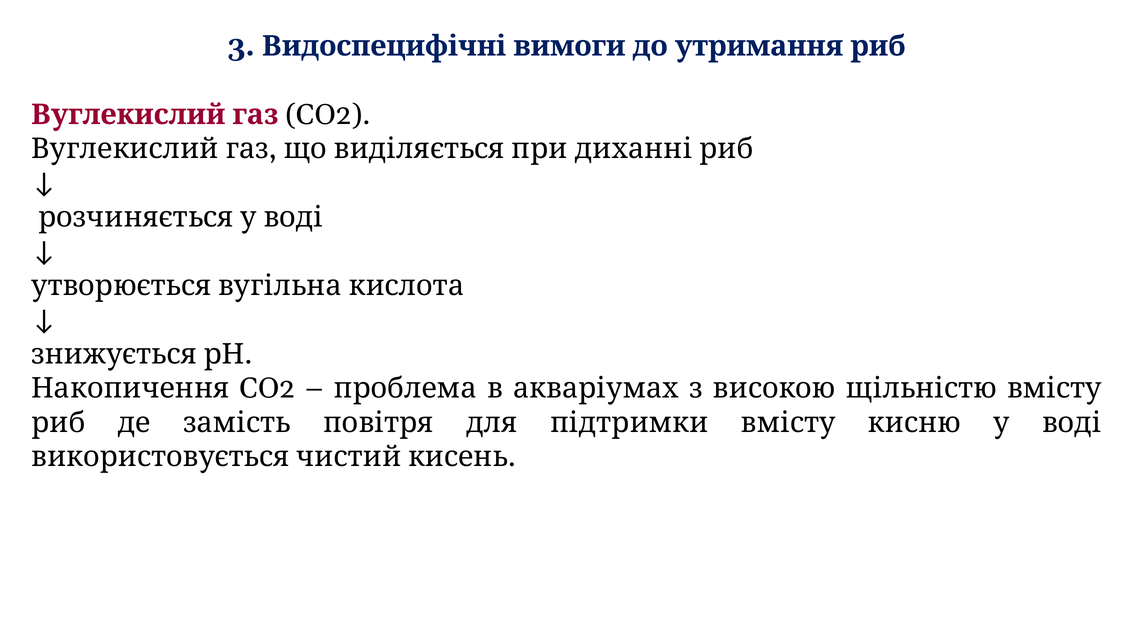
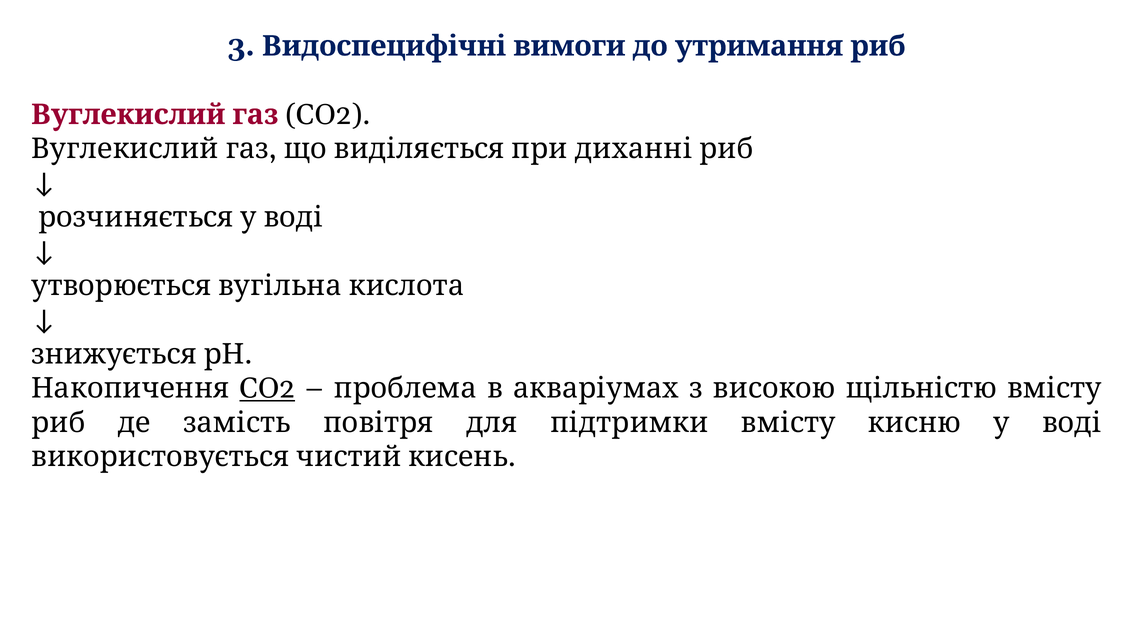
CO2 underline: none -> present (267, 389)
